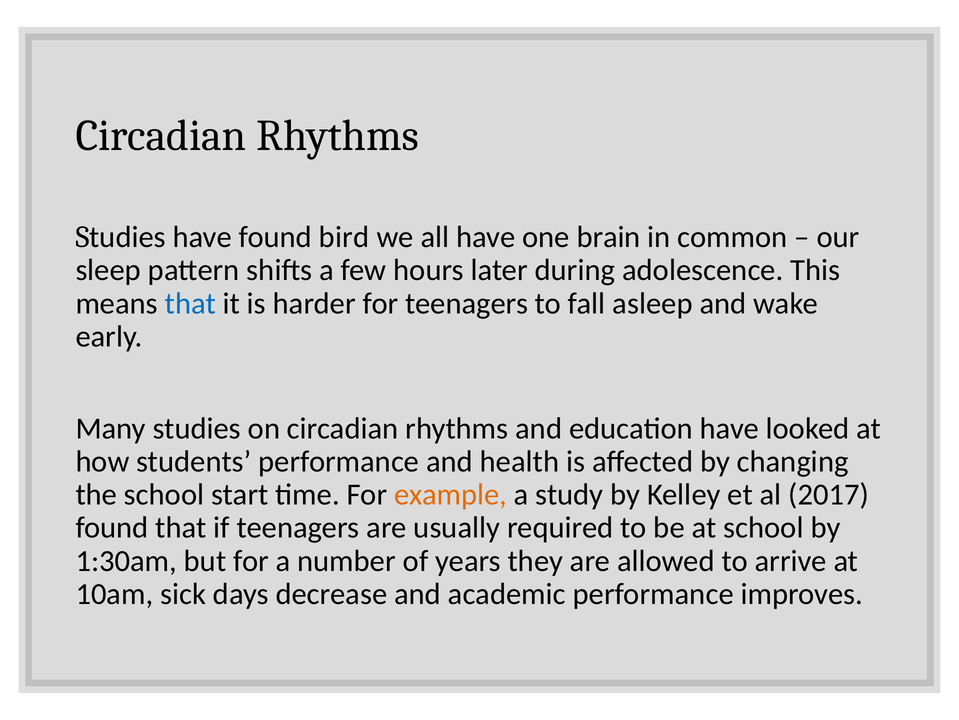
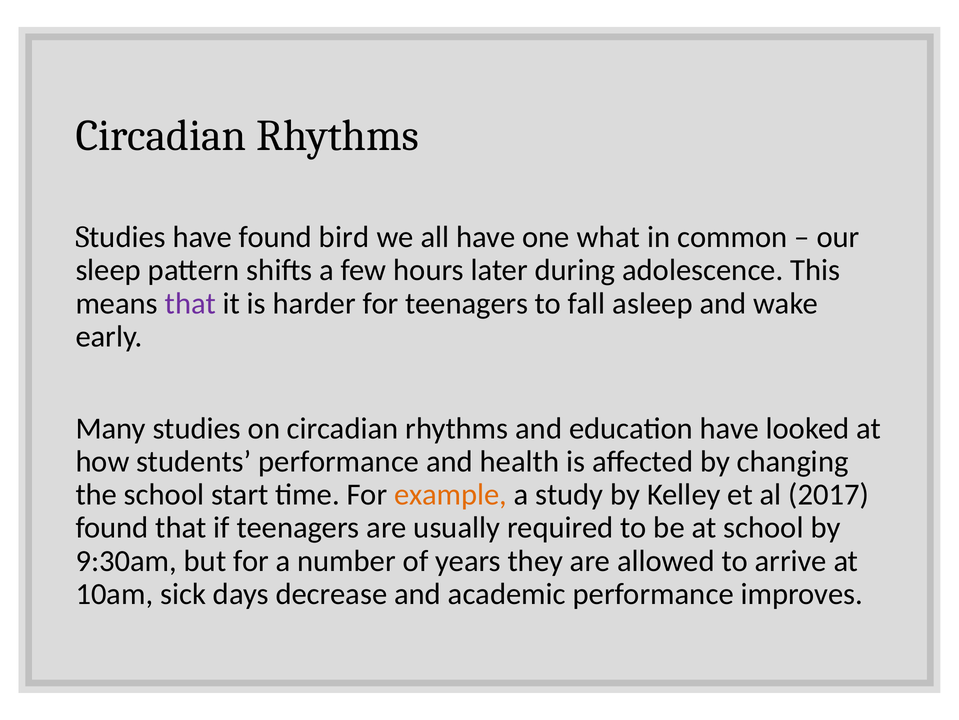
brain: brain -> what (608, 237)
that colour: blue -> purple (190, 303)
1:30am: 1:30am -> 9:30am (126, 560)
